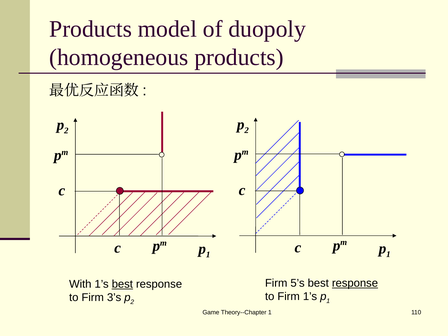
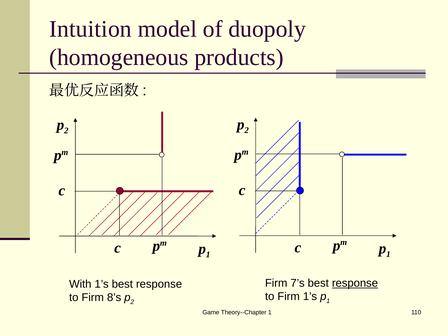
Products: Products -> Intuition (91, 29)
5’s: 5’s -> 7’s (298, 283)
best underline: present -> none (122, 284)
3’s: 3’s -> 8’s (114, 298)
